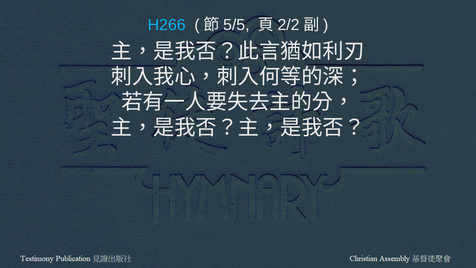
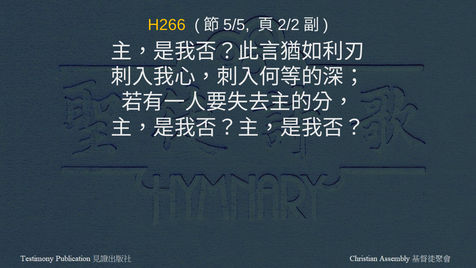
H266 colour: light blue -> yellow (167, 25)
